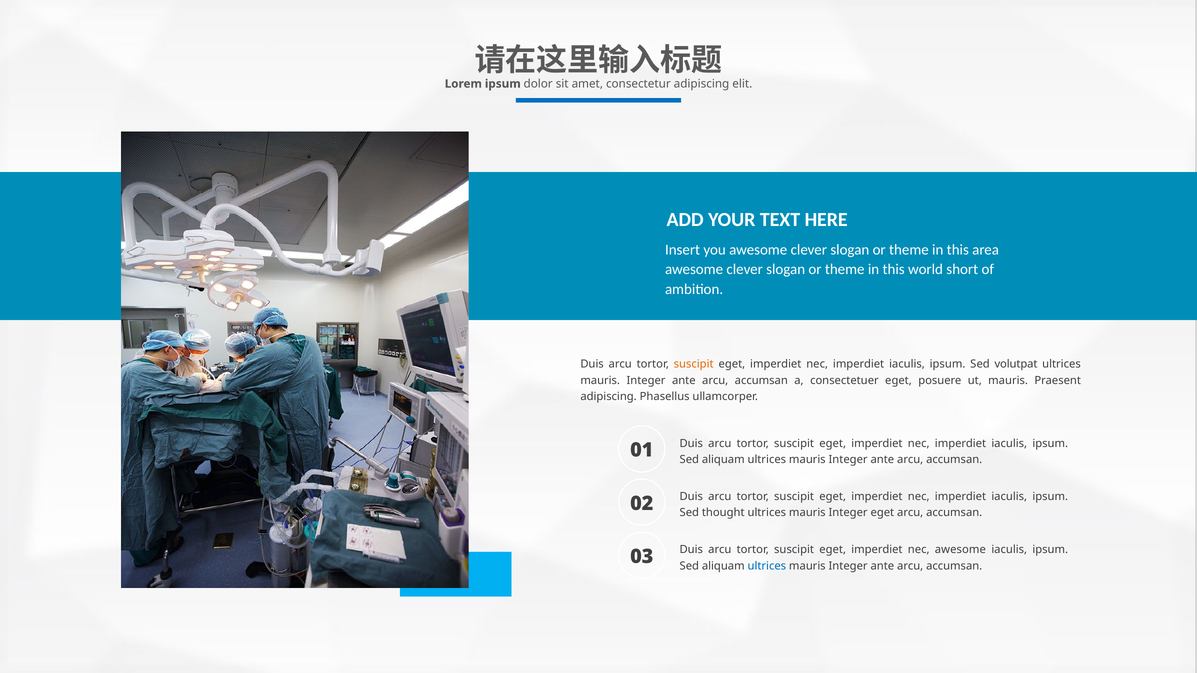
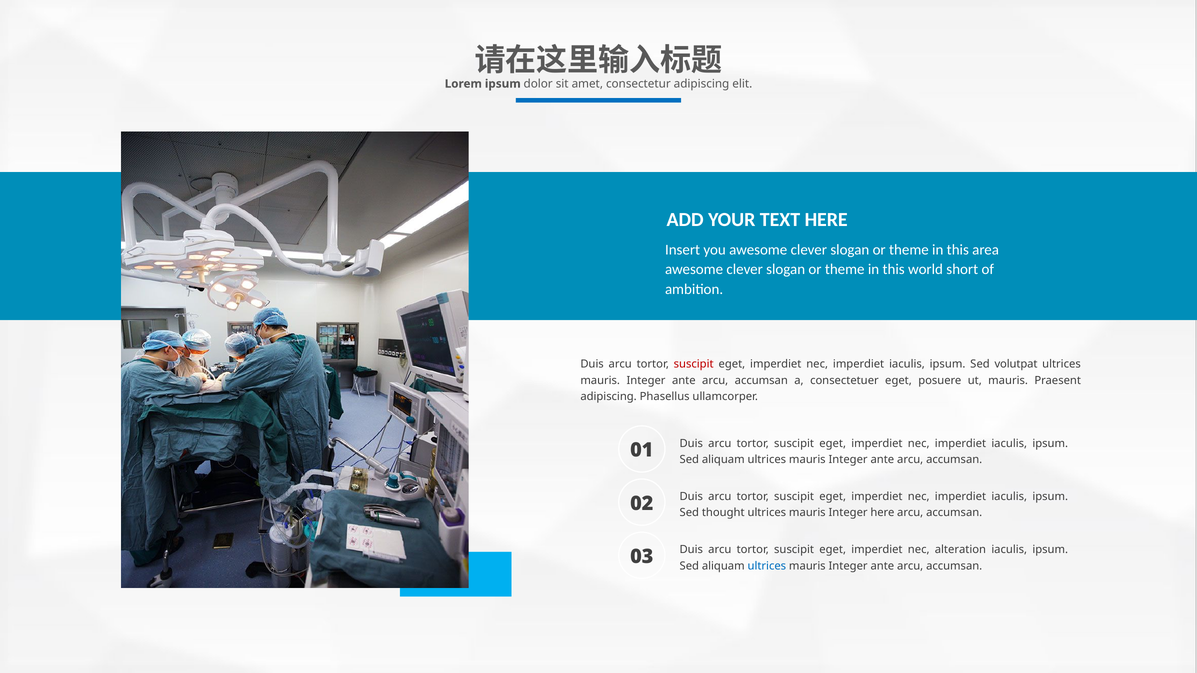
suscipit colour: orange -> red (694, 364)
Integer eget: eget -> here (882, 513)
nec awesome: awesome -> alteration (960, 550)
